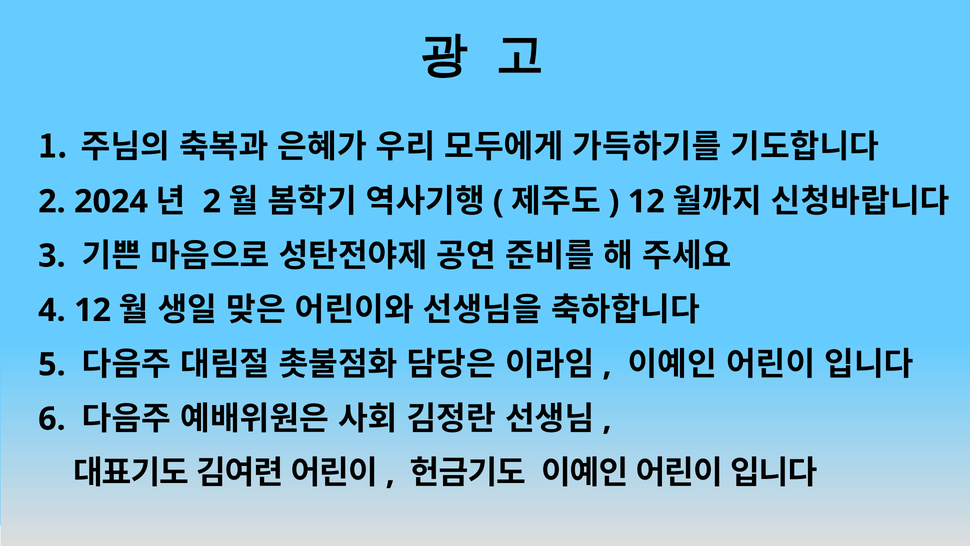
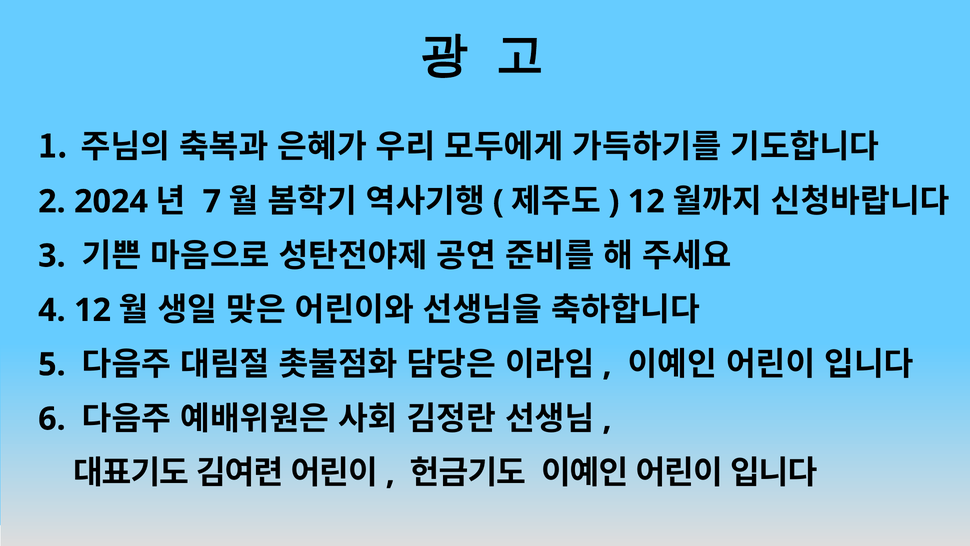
2: 2 -> 7 (212, 201)
